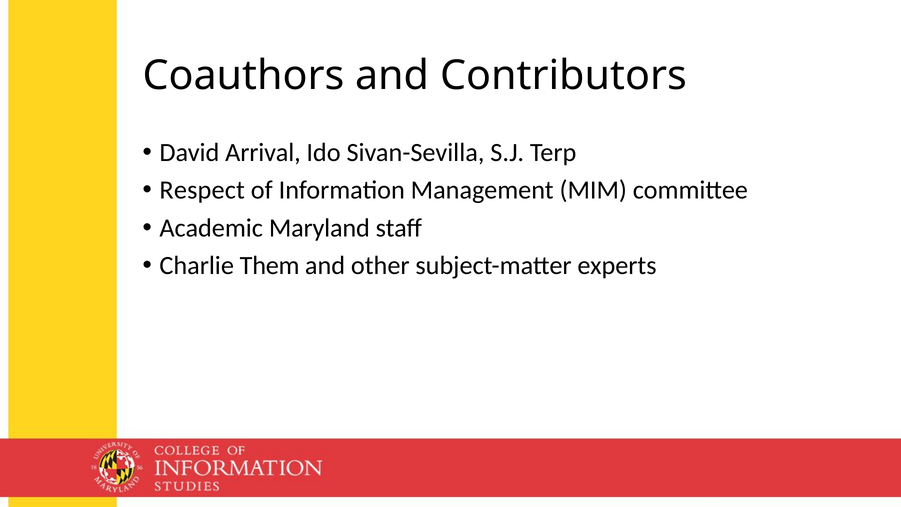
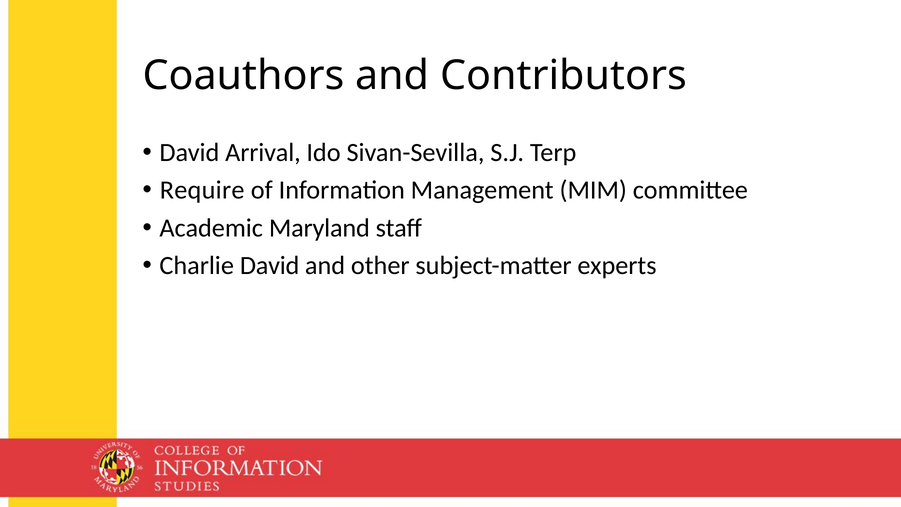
Respect: Respect -> Require (202, 190)
Charlie Them: Them -> David (270, 266)
